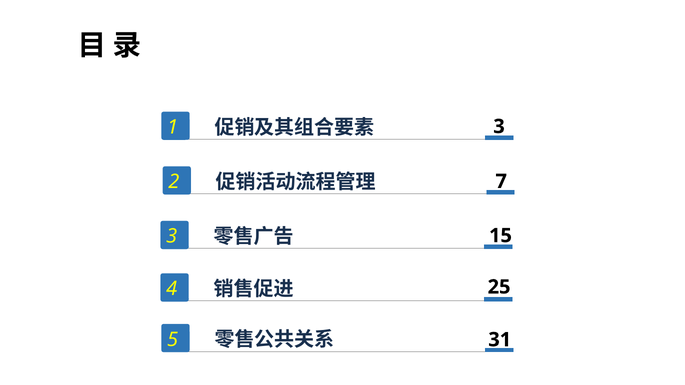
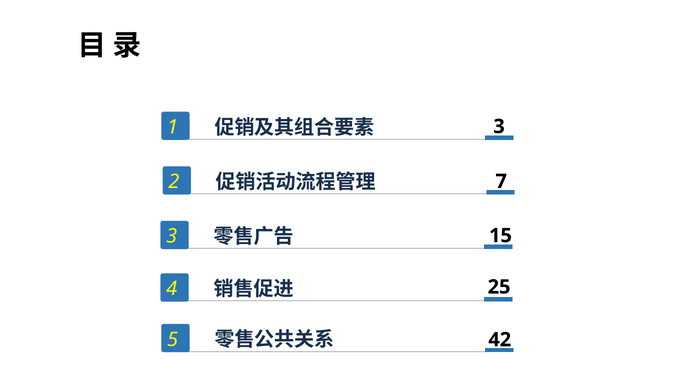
31: 31 -> 42 (500, 340)
